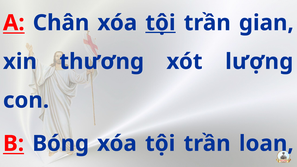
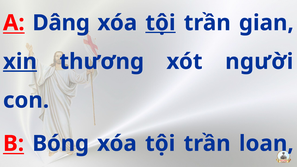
Chân: Chân -> Dâng (61, 23)
xin underline: none -> present (20, 62)
lượng: lượng -> người (259, 62)
